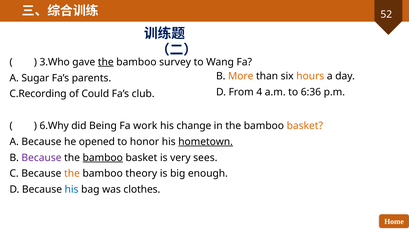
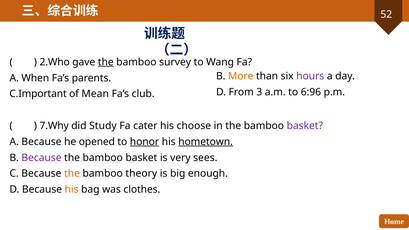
3.Who: 3.Who -> 2.Who (55, 62)
hours colour: orange -> purple (310, 76)
Sugar: Sugar -> When (35, 78)
4: 4 -> 3 (259, 92)
6:36: 6:36 -> 6:96 (311, 92)
C.Recording: C.Recording -> C.Important (38, 94)
Could: Could -> Mean (95, 94)
6.Why: 6.Why -> 7.Why (54, 126)
Being: Being -> Study (103, 126)
work: work -> cater (145, 126)
change: change -> choose (194, 126)
basket colour: orange -> purple (305, 126)
honor underline: none -> present (145, 142)
bamboo underline: present -> none (103, 158)
his colour: blue -> orange (72, 190)
